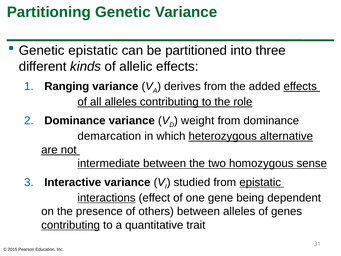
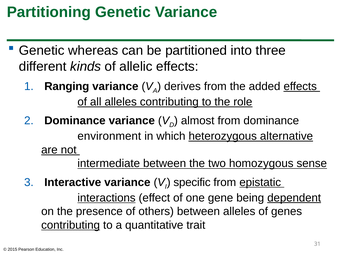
Genetic epistatic: epistatic -> whereas (93, 51)
weight: weight -> almost (198, 121)
demarcation: demarcation -> environment (109, 136)
studied: studied -> specific (192, 182)
dependent underline: none -> present (294, 198)
